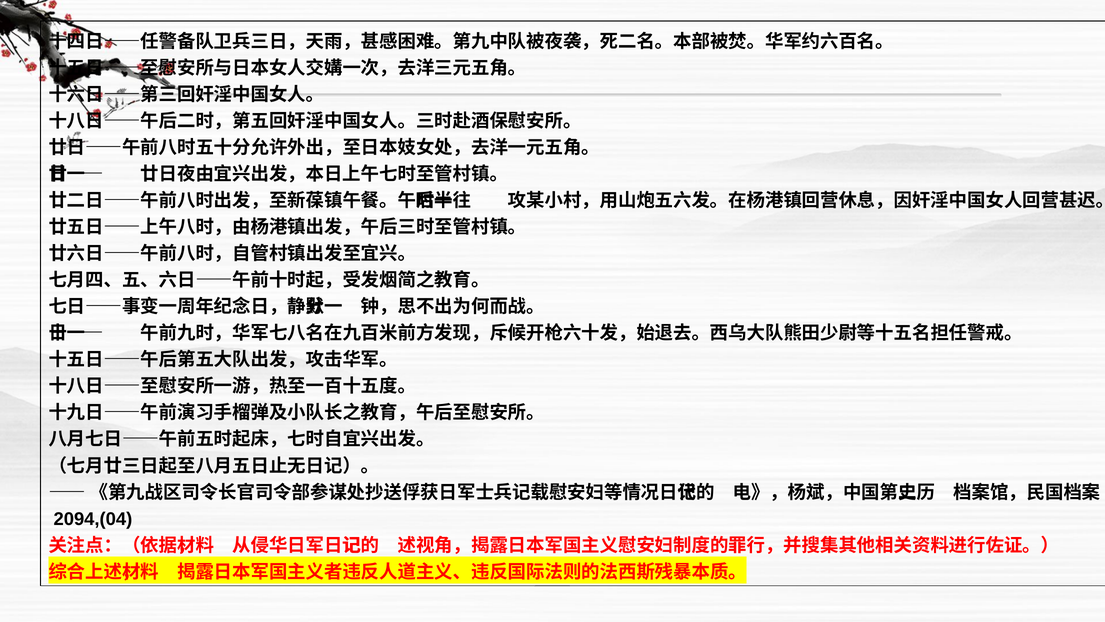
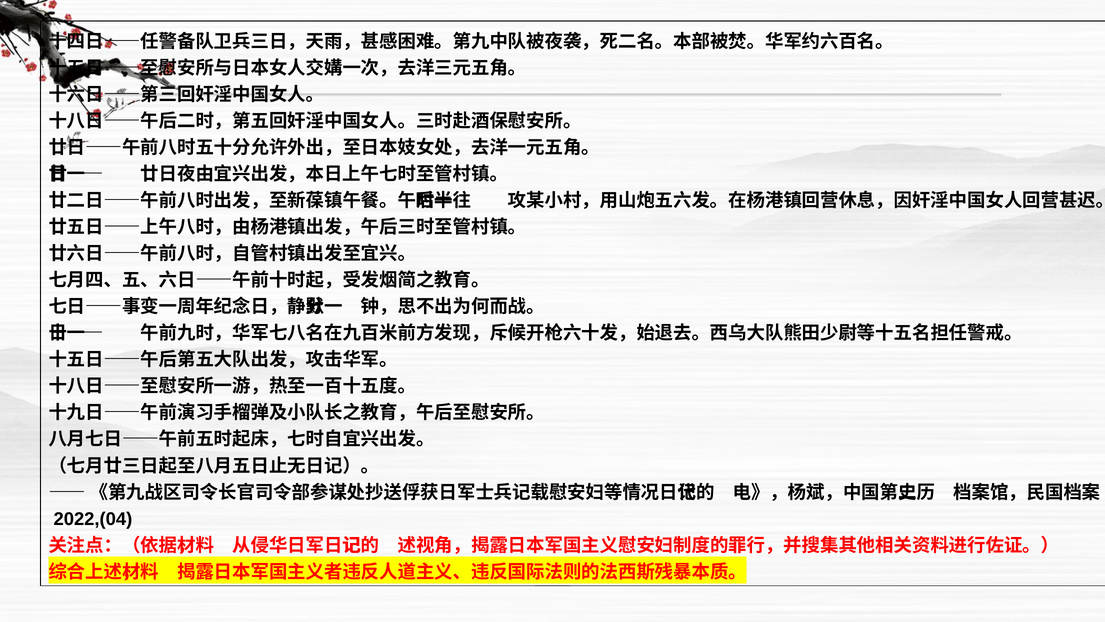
2094,(04: 2094,(04 -> 2022,(04 (93, 519)
